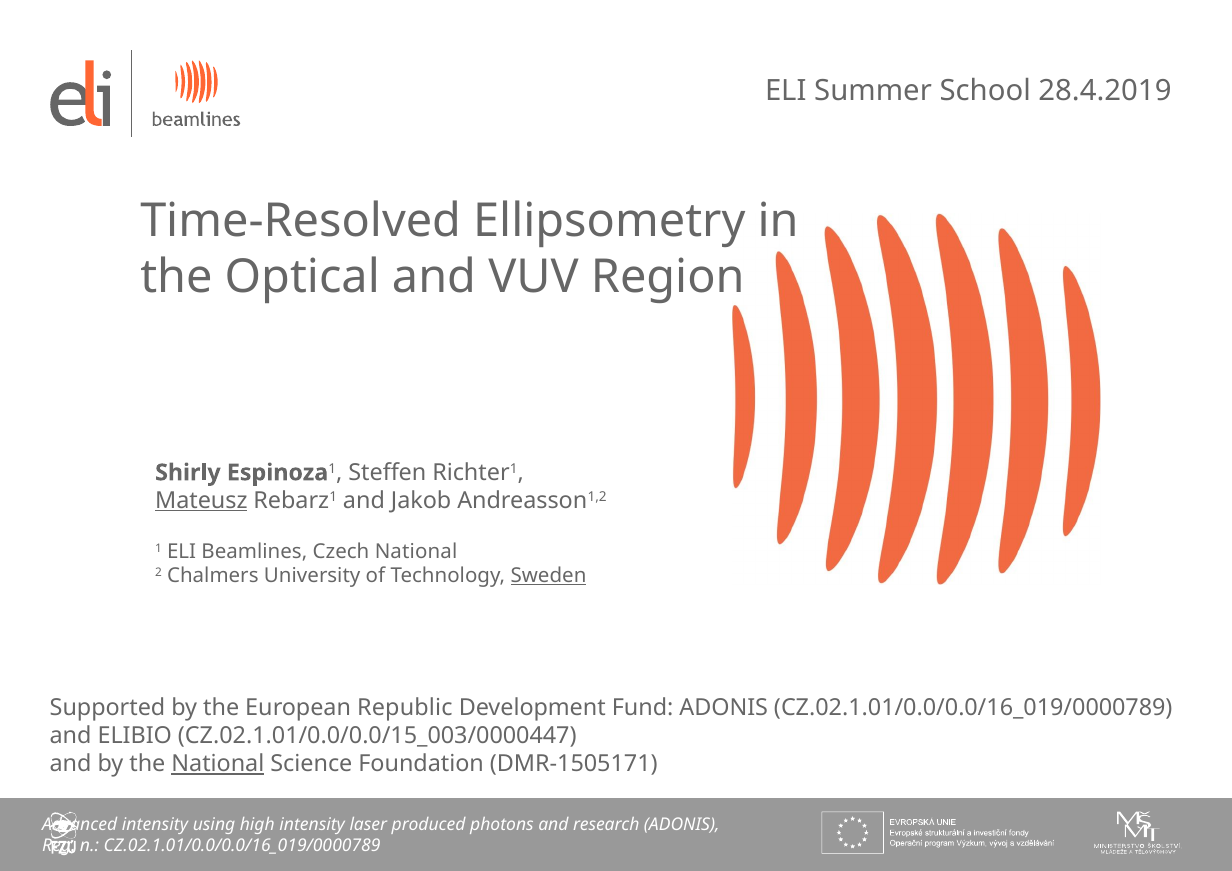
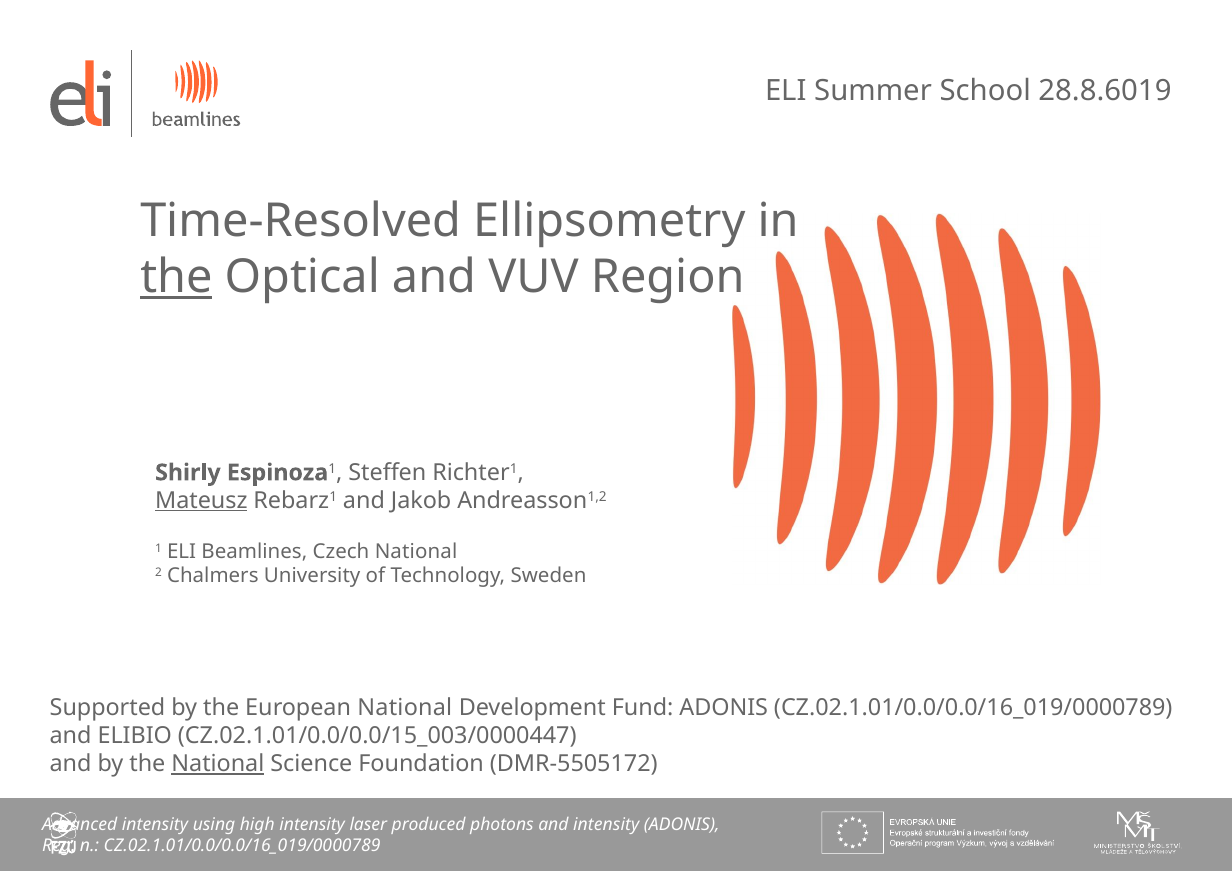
28.4.2019: 28.4.2019 -> 28.8.6019 (1105, 91)
the underline: none -> present (176, 277)
Sweden underline: present -> none (549, 576)
European Republic: Republic -> National (405, 708)
DMR-1505171: DMR-1505171 -> DMR-5505172 (574, 764)
and research: research -> intensity (606, 825)
